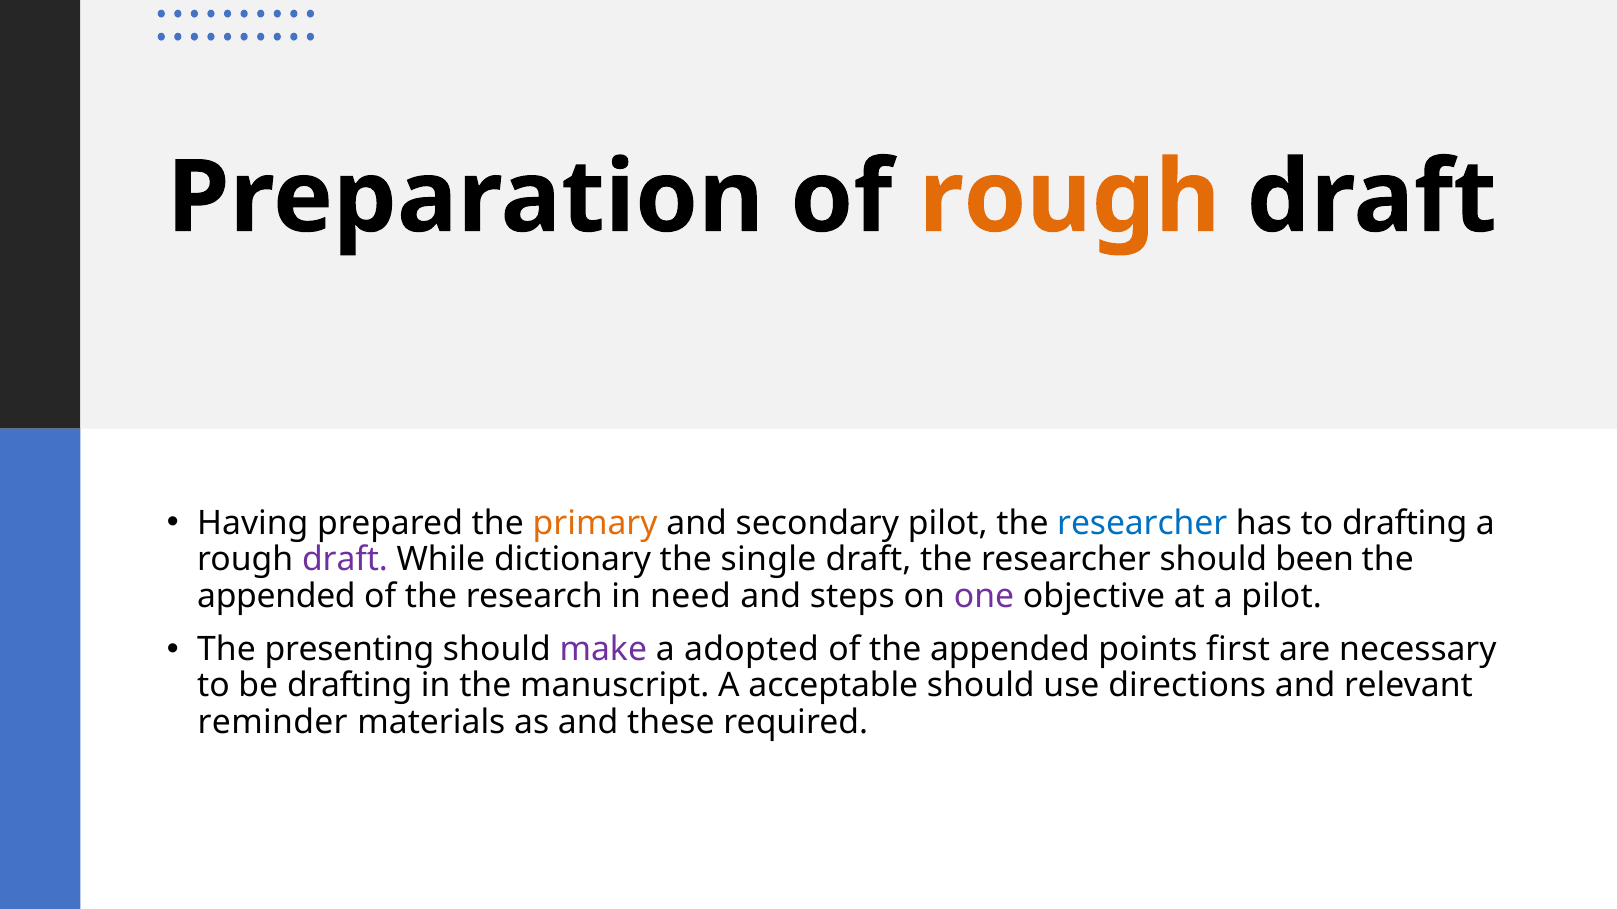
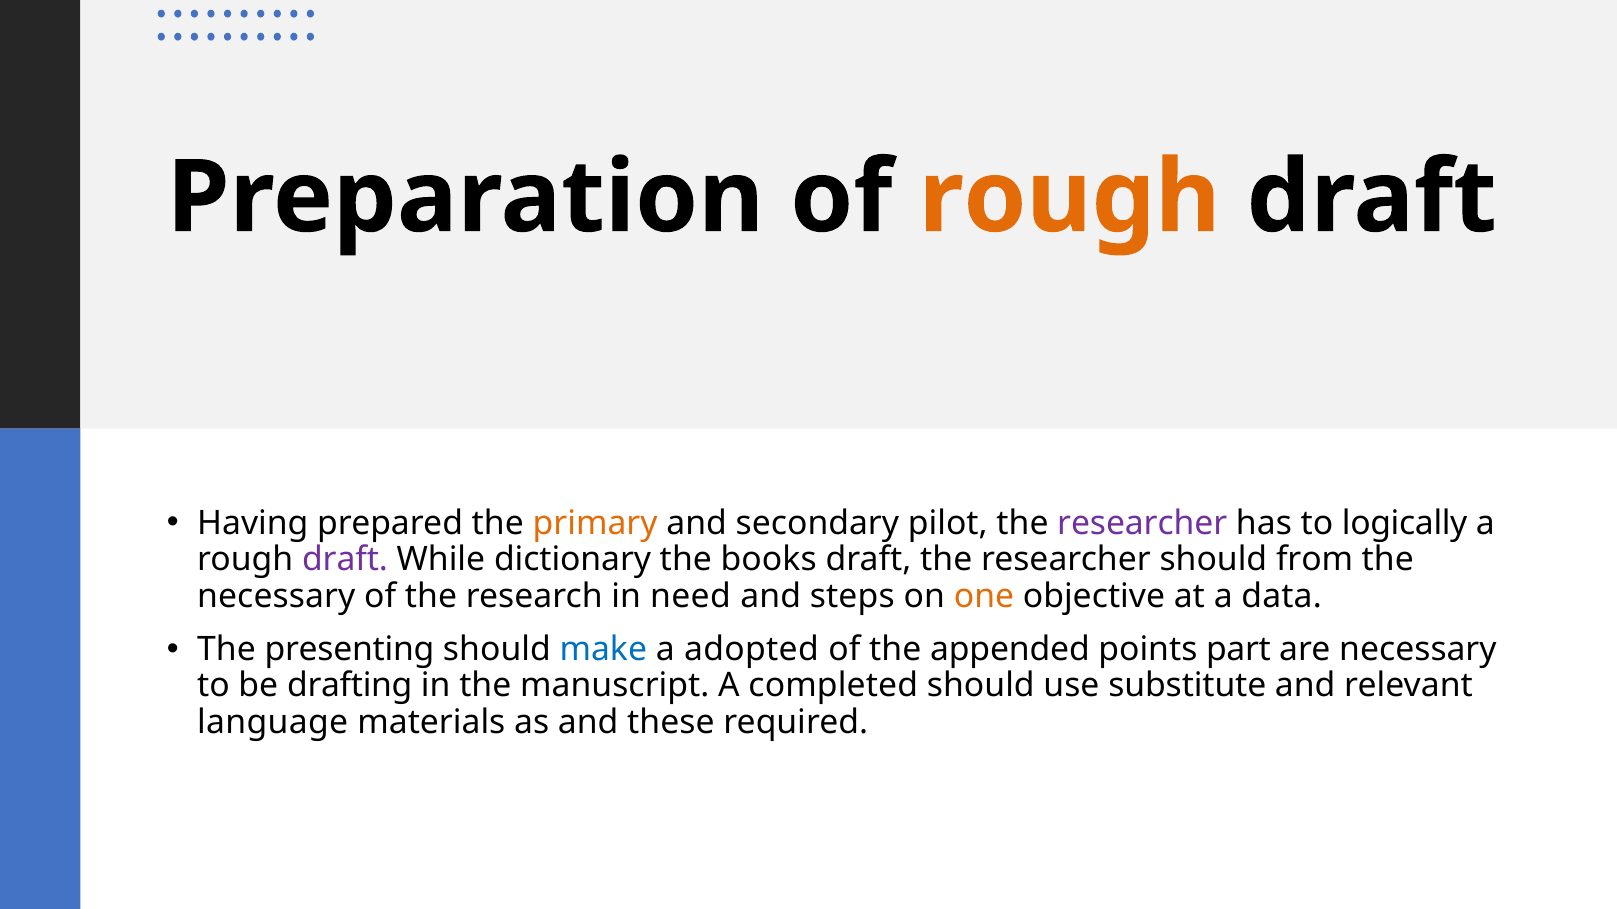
researcher colour: blue -> purple (1142, 524)
to drafting: drafting -> logically (1405, 524)
single: single -> books (769, 560)
been: been -> from (1315, 560)
appended: appended -> necessary (276, 596)
one colour: purple -> orange (984, 596)
a pilot: pilot -> data (1282, 596)
make colour: purple -> blue (603, 650)
first: first -> part (1238, 650)
acceptable: acceptable -> completed (833, 686)
directions: directions -> substitute (1187, 686)
reminder: reminder -> language (273, 723)
